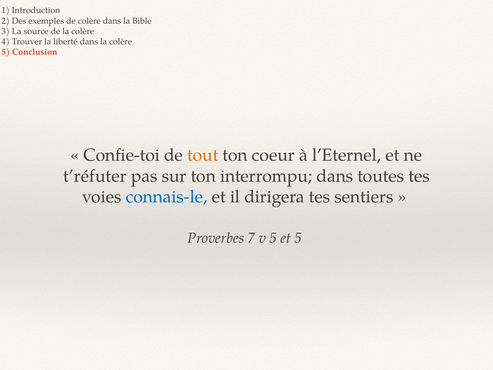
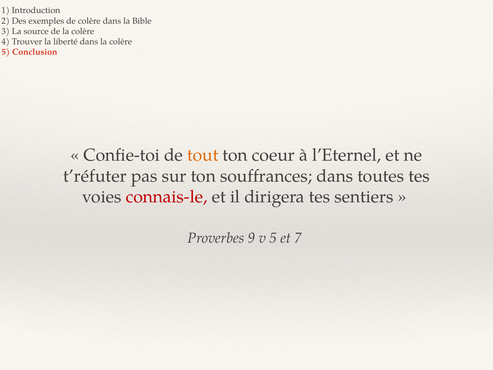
interrompu: interrompu -> souffrances (266, 176)
connais-le colour: blue -> red (167, 197)
7: 7 -> 9 (252, 238)
et 5: 5 -> 7 (298, 238)
